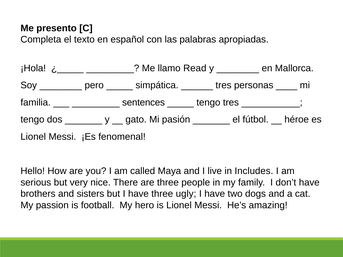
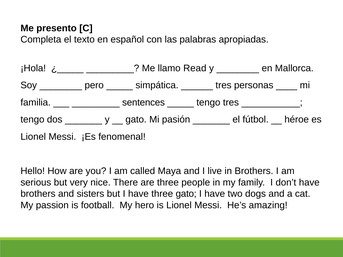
in Includes: Includes -> Brothers (254, 171)
three ugly: ugly -> gato (186, 194)
